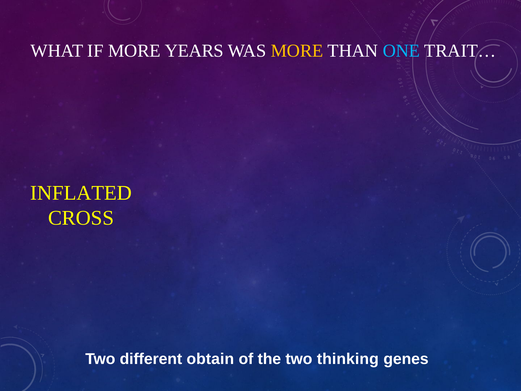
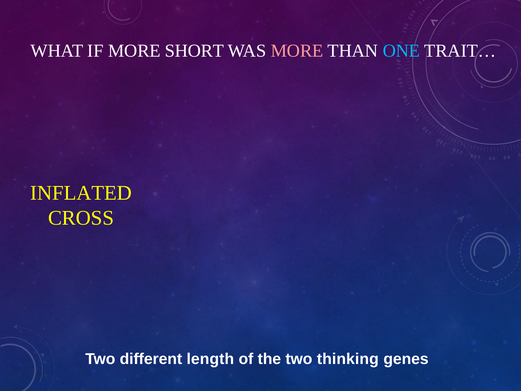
YEARS: YEARS -> SHORT (194, 51)
MORE colour: yellow -> pink (297, 51)
obtain: obtain -> length (210, 359)
